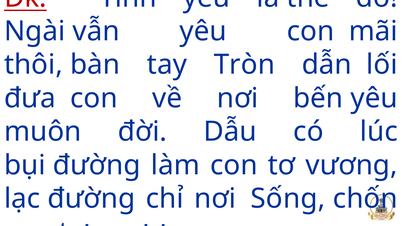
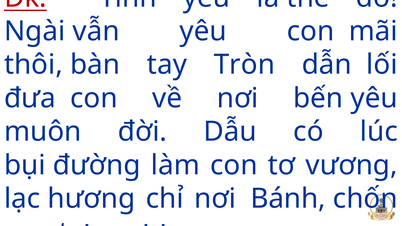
lạc đường: đường -> hương (91, 199)
Sống: Sống -> Bánh (288, 199)
